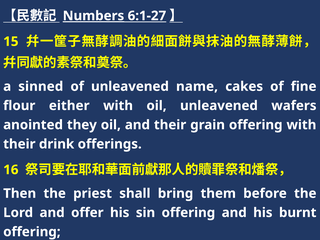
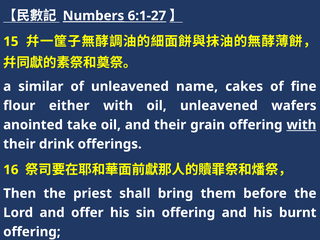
sinned: sinned -> similar (41, 86)
they: they -> take (82, 125)
with underline: none -> present (301, 125)
